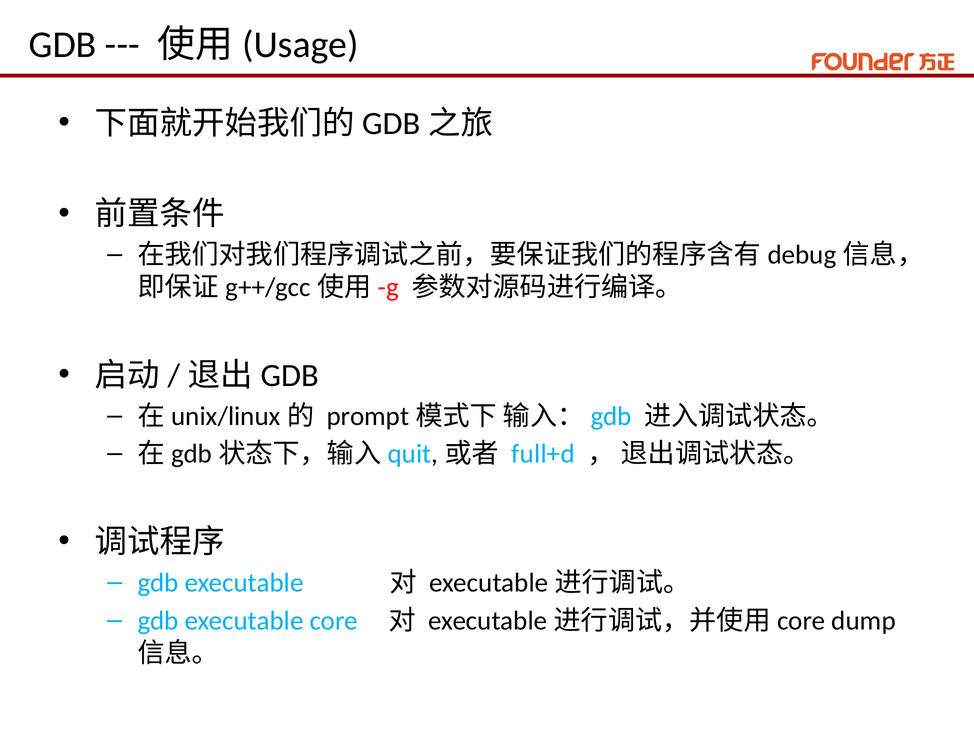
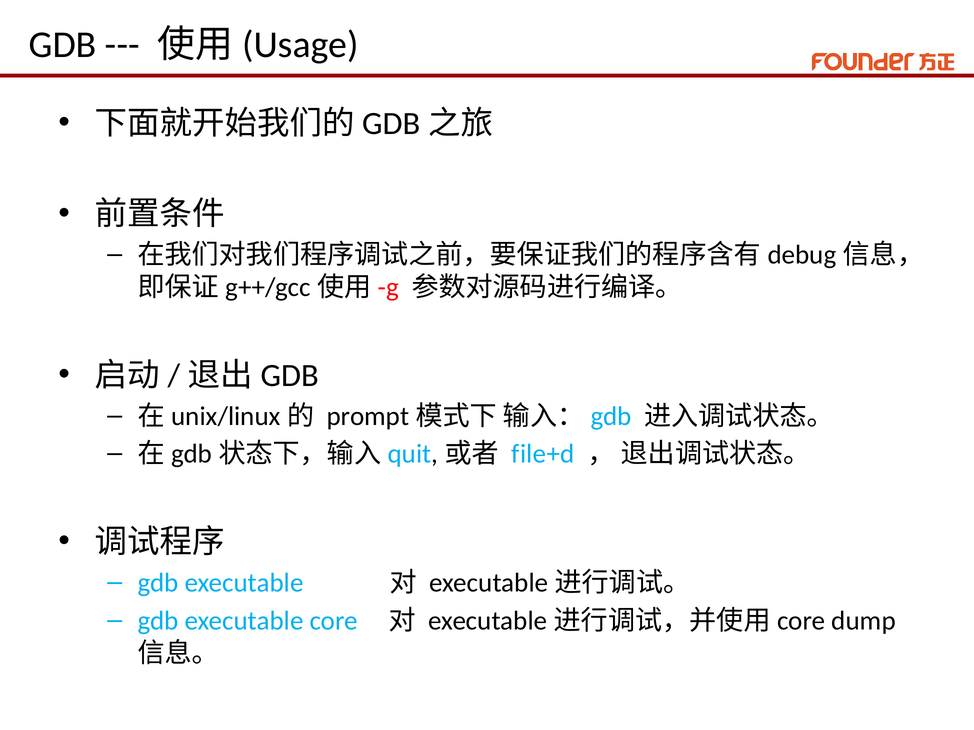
full+d: full+d -> file+d (543, 454)
